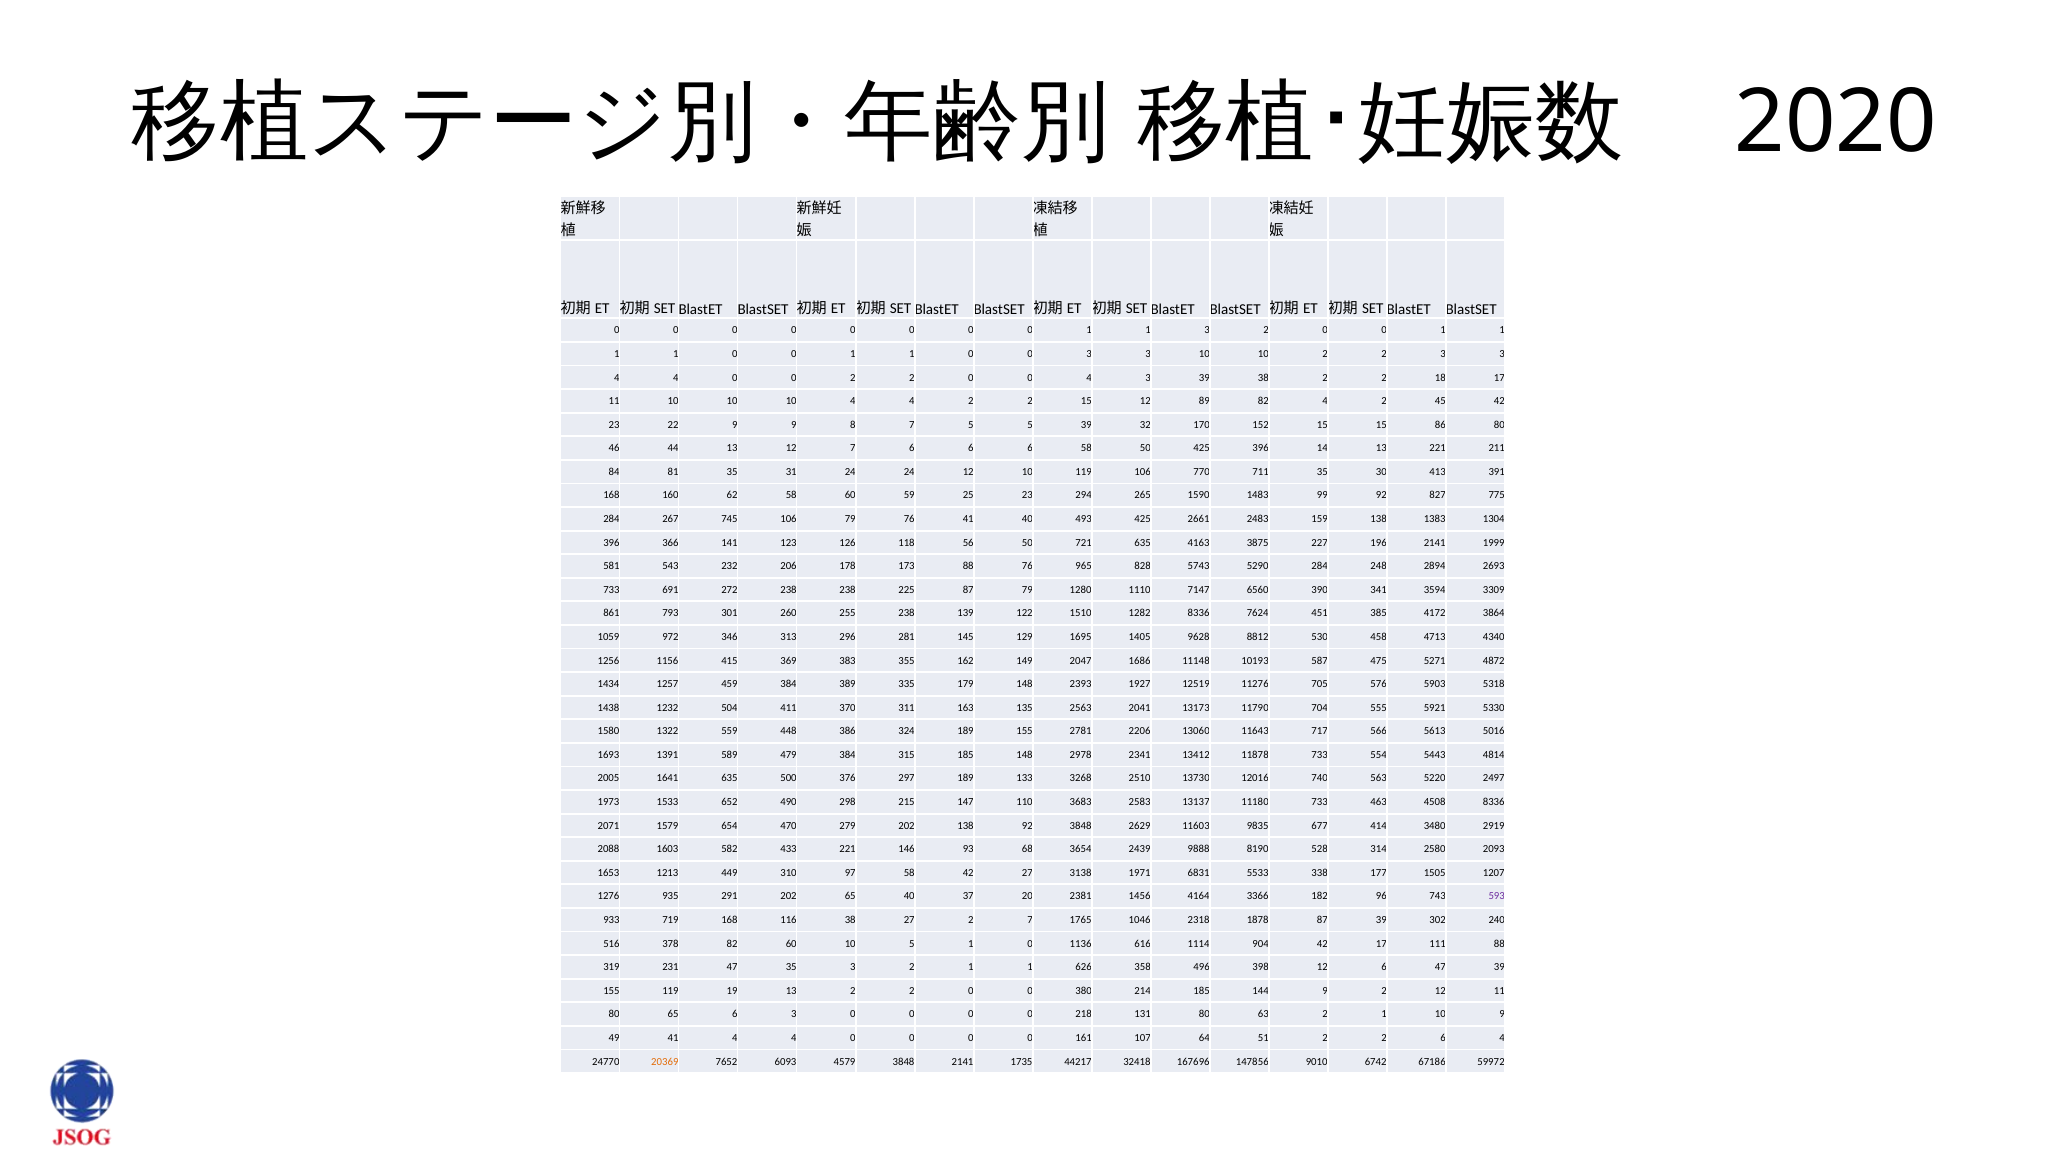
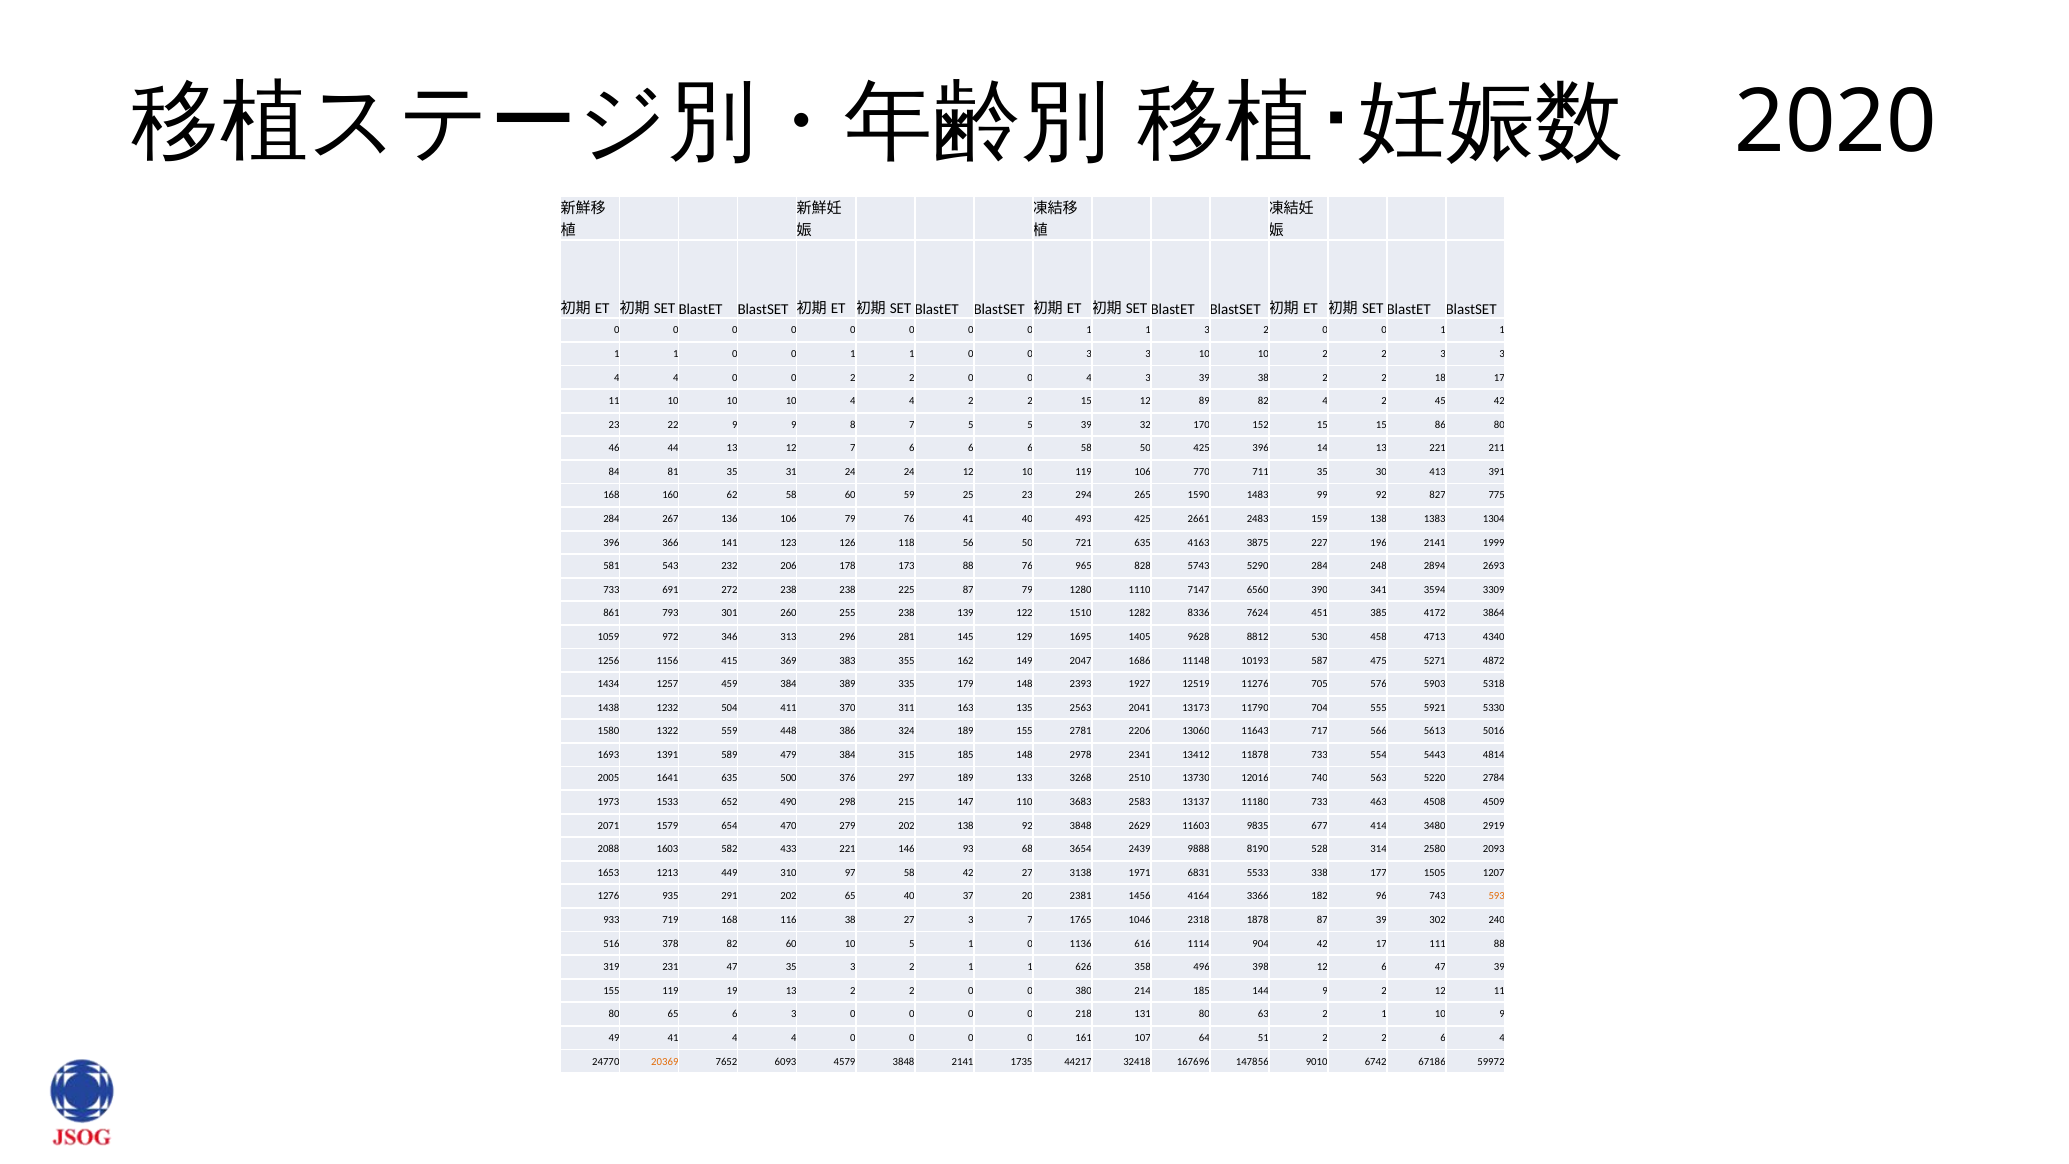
745: 745 -> 136 (729, 519)
2497: 2497 -> 2784 (1494, 778)
4508 8336: 8336 -> 4509 (1494, 802)
593 colour: purple -> orange (1497, 896)
27 2: 2 -> 3 (971, 920)
